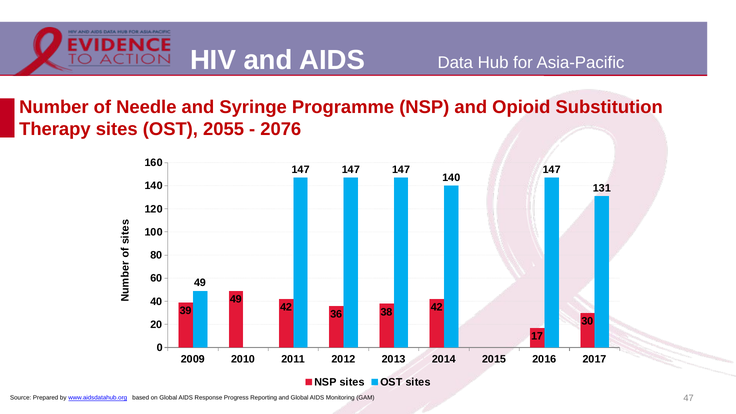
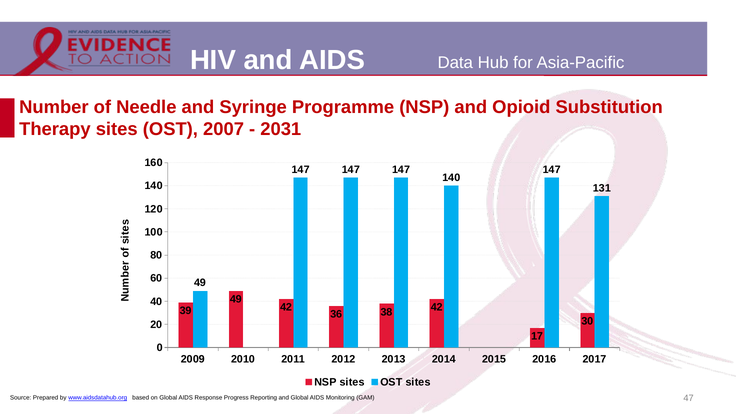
2055: 2055 -> 2007 (224, 129)
2076: 2076 -> 2031 (281, 129)
